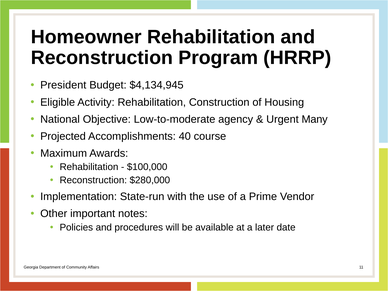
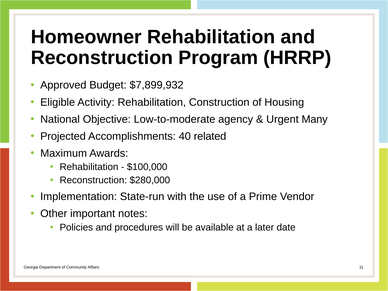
President: President -> Approved (63, 85)
$4,134,945: $4,134,945 -> $7,899,932 (157, 85)
course: course -> related (210, 136)
